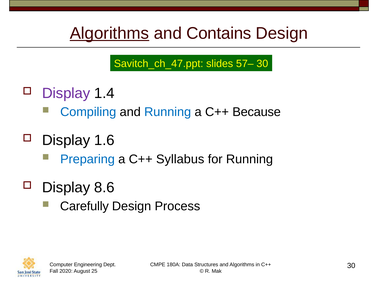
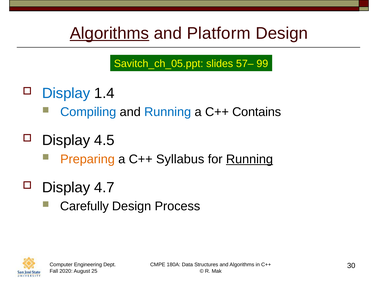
Contains: Contains -> Platform (219, 33)
Savitch_ch_47.ppt: Savitch_ch_47.ppt -> Savitch_ch_05.ppt (159, 64)
57– 30: 30 -> 99 (262, 64)
Display colour: purple -> blue (66, 93)
Because: Because -> Contains (257, 112)
1.6: 1.6 -> 4.5 (104, 140)
Preparing colour: blue -> orange (87, 159)
Running underline: none -> present (250, 159)
8.6: 8.6 -> 4.7 (104, 187)
